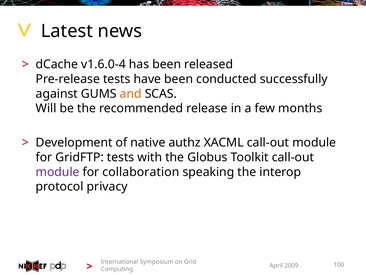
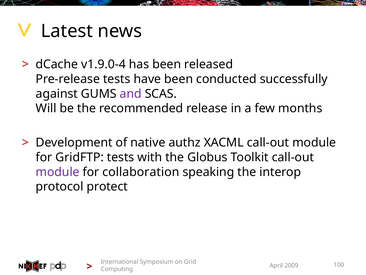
v1.6.0-4: v1.6.0-4 -> v1.9.0-4 (103, 64)
and colour: orange -> purple (131, 94)
privacy: privacy -> protect (107, 186)
